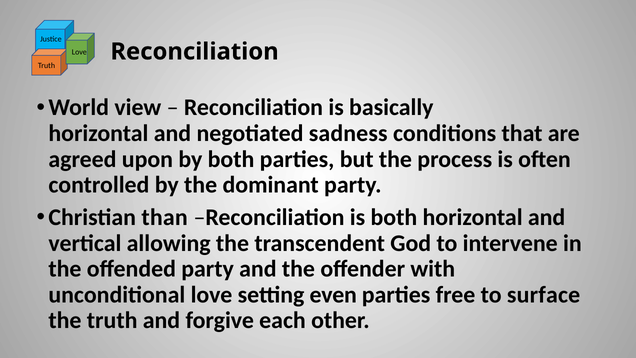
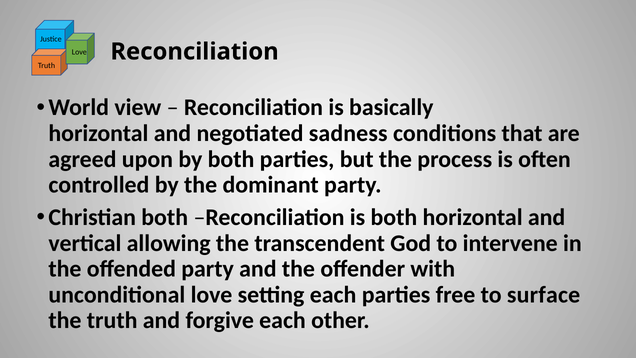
Christian than: than -> both (165, 217)
setting even: even -> each (333, 294)
